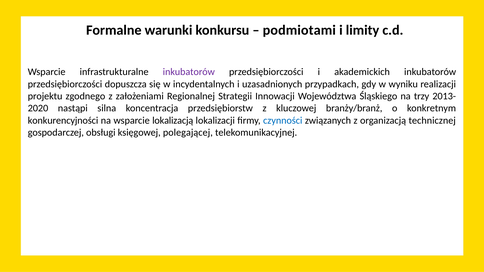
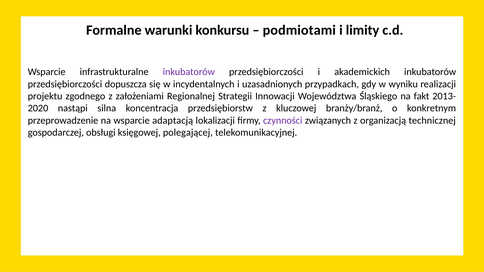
trzy: trzy -> fakt (422, 96)
konkurencyjności: konkurencyjności -> przeprowadzenie (63, 120)
lokalizacją: lokalizacją -> adaptacją (173, 120)
czynności colour: blue -> purple (283, 120)
